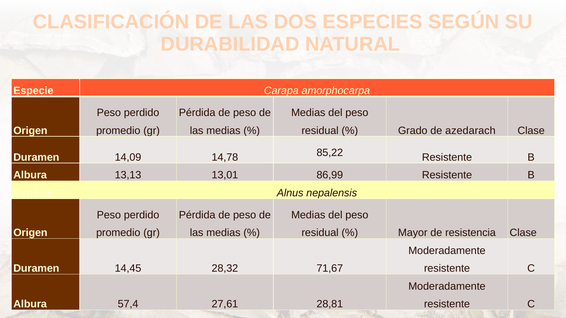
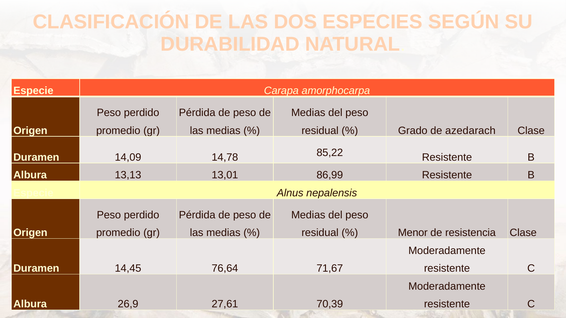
Mayor: Mayor -> Menor (413, 233)
28,32: 28,32 -> 76,64 (225, 269)
57,4: 57,4 -> 26,9 (128, 304)
28,81: 28,81 -> 70,39 (330, 304)
